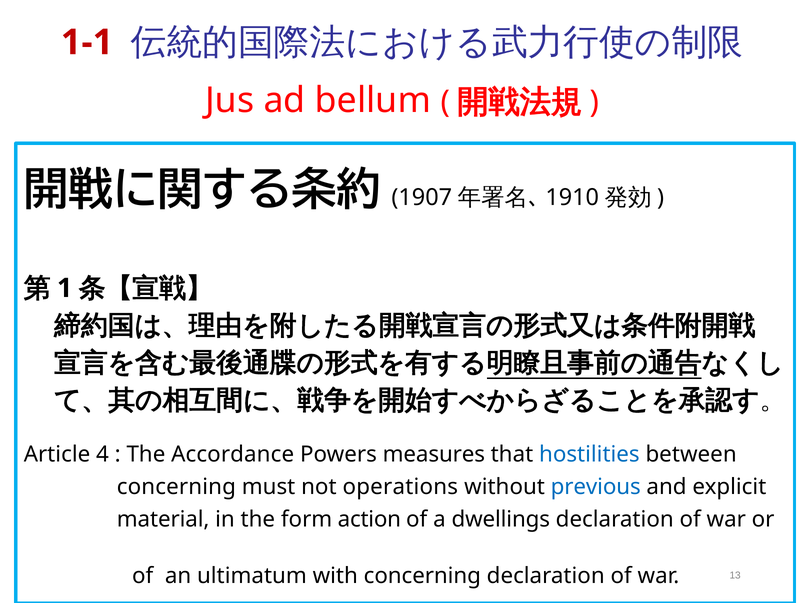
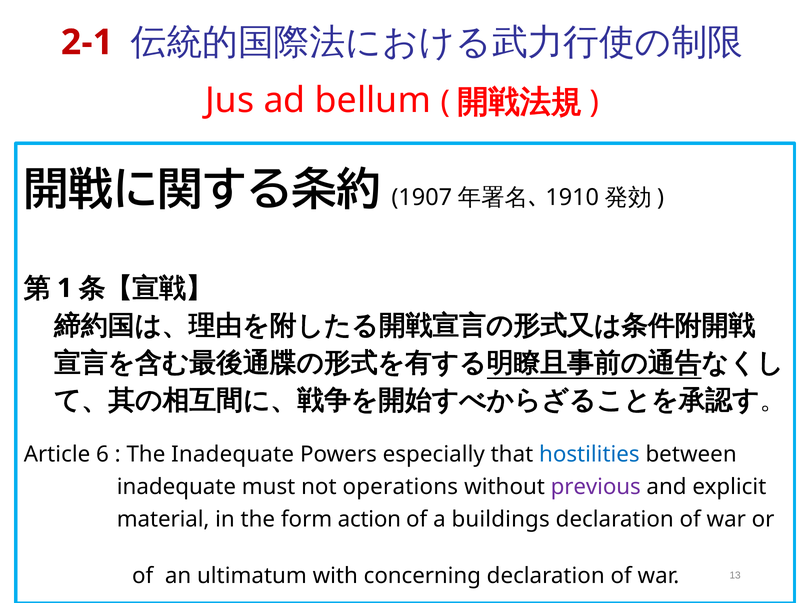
1-1: 1-1 -> 2-1 (87, 42)
4: 4 -> 6 (102, 454)
The Accordance: Accordance -> Inadequate (233, 454)
measures: measures -> especially (434, 454)
concerning: concerning -> inadequate (176, 487)
previous colour: blue -> purple (596, 487)
dwellings: dwellings -> buildings (501, 519)
